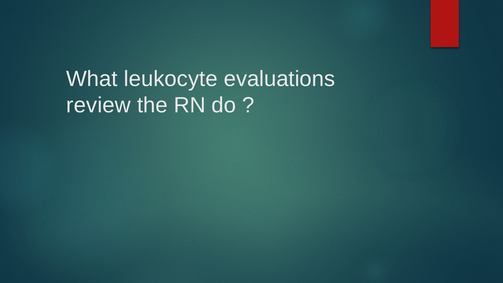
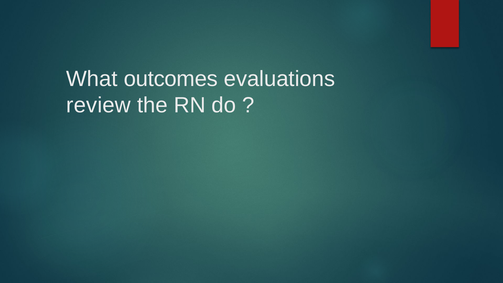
leukocyte: leukocyte -> outcomes (171, 79)
